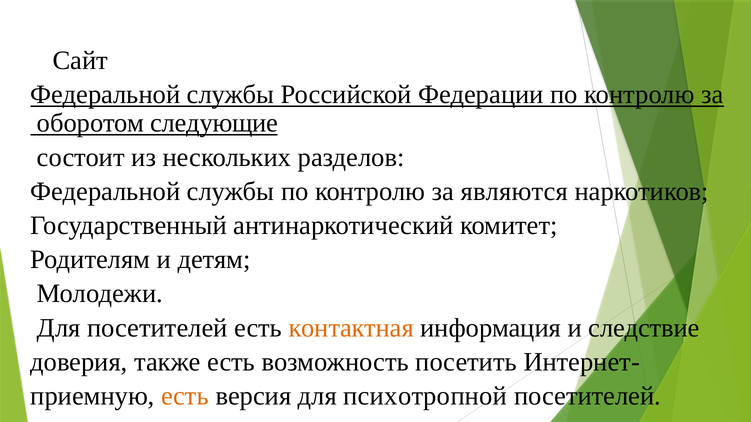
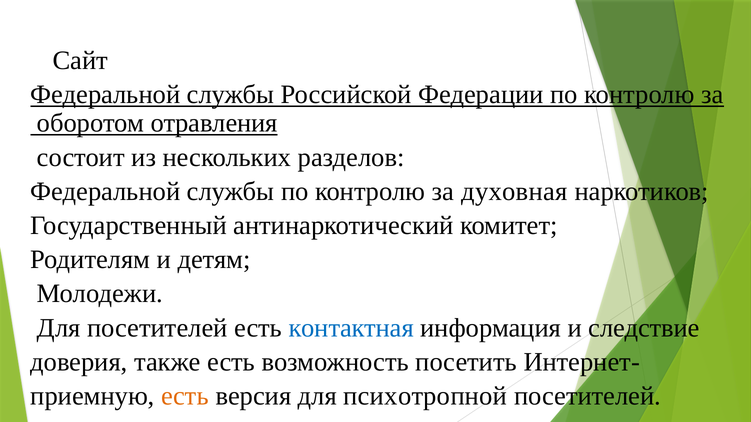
следующие: следующие -> отравления (214, 123)
являются: являются -> духовная (514, 192)
контактная colour: orange -> blue (351, 328)
